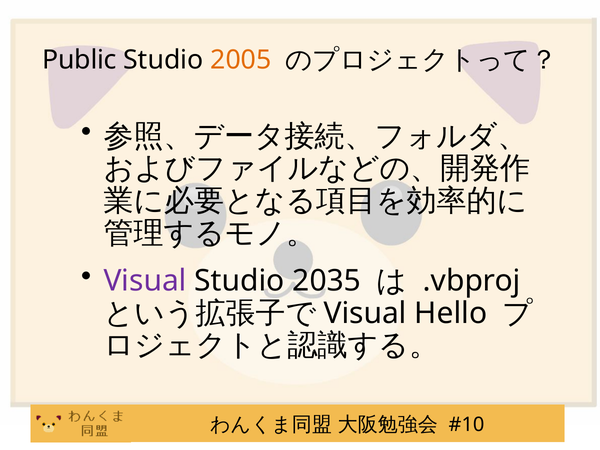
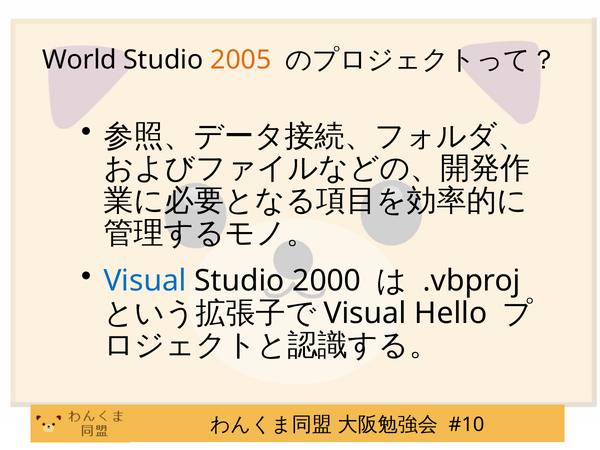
Public: Public -> World (80, 60)
Visual colour: purple -> blue (145, 281)
2035: 2035 -> 2000 (327, 281)
